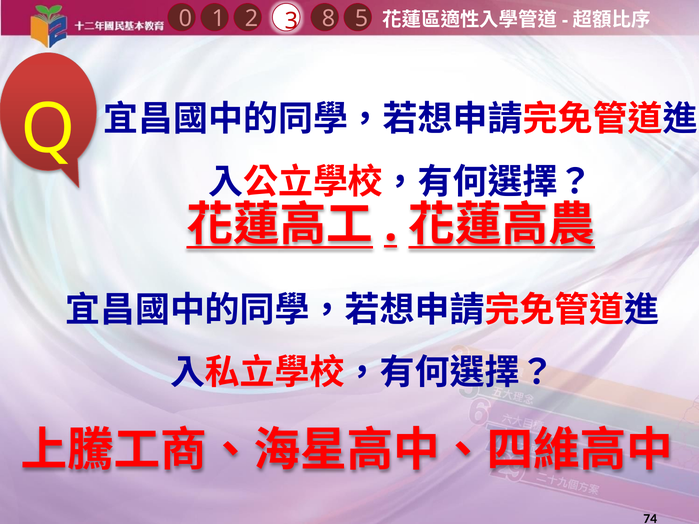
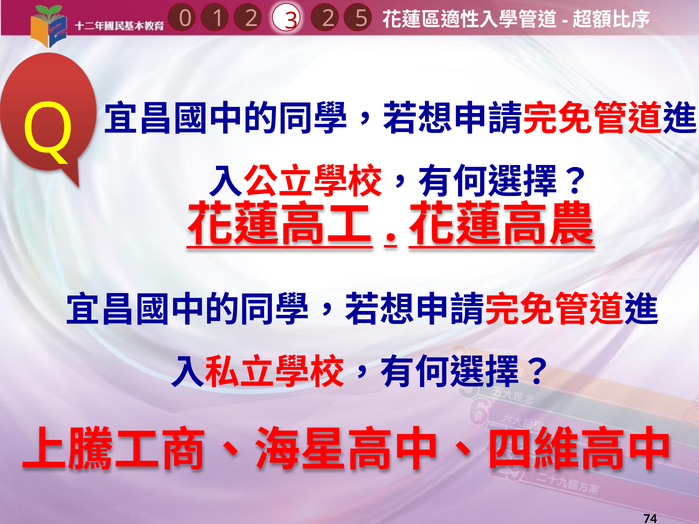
1 8: 8 -> 2 (328, 19)
